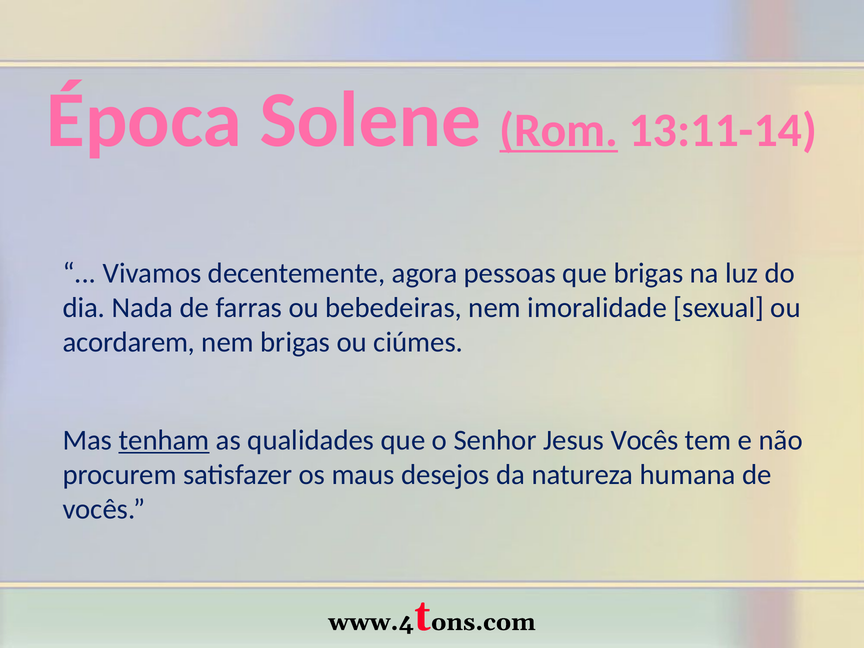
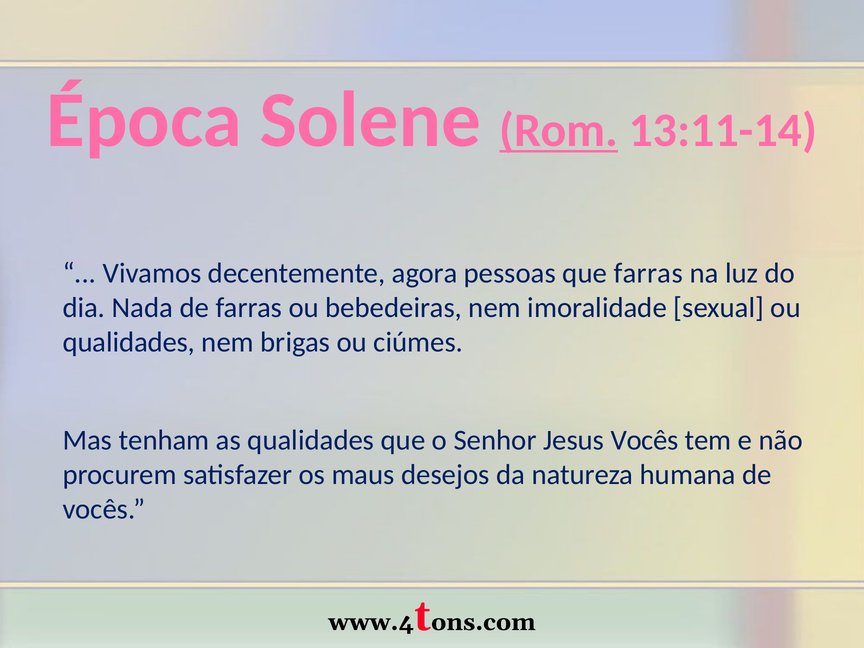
que brigas: brigas -> farras (648, 273)
acordarem: acordarem -> qualidades (129, 342)
tenham underline: present -> none (164, 440)
